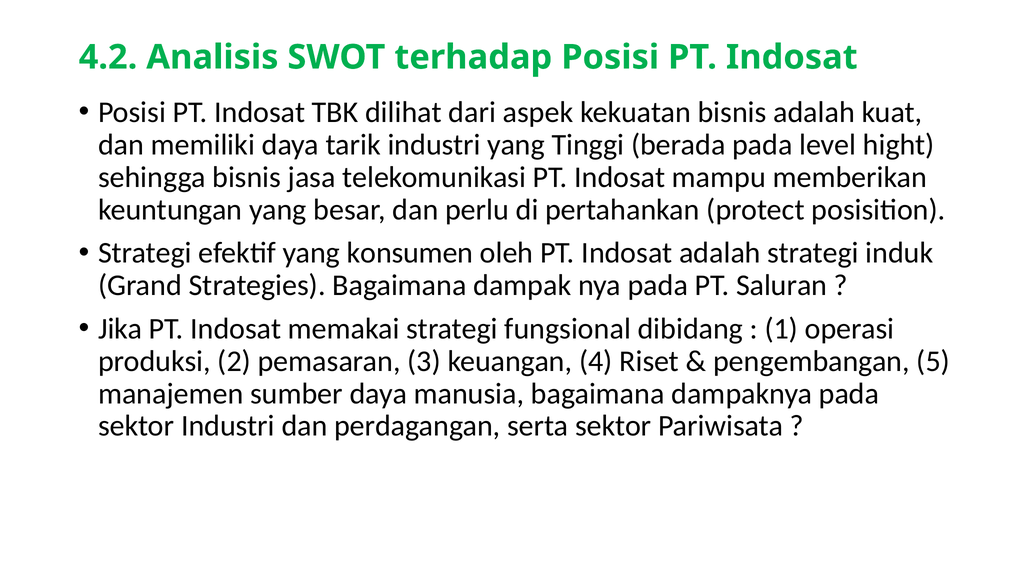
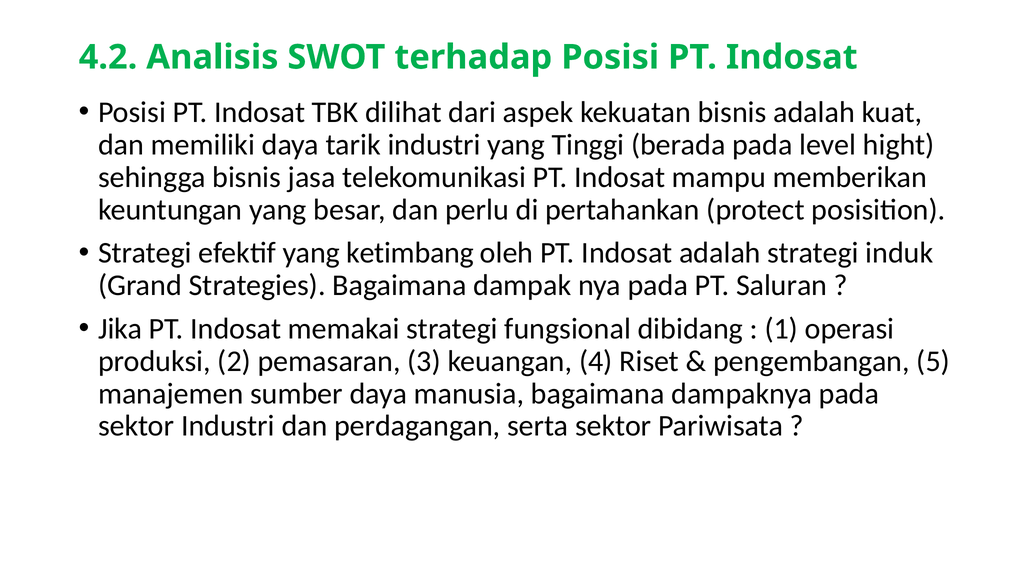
konsumen: konsumen -> ketimbang (410, 253)
